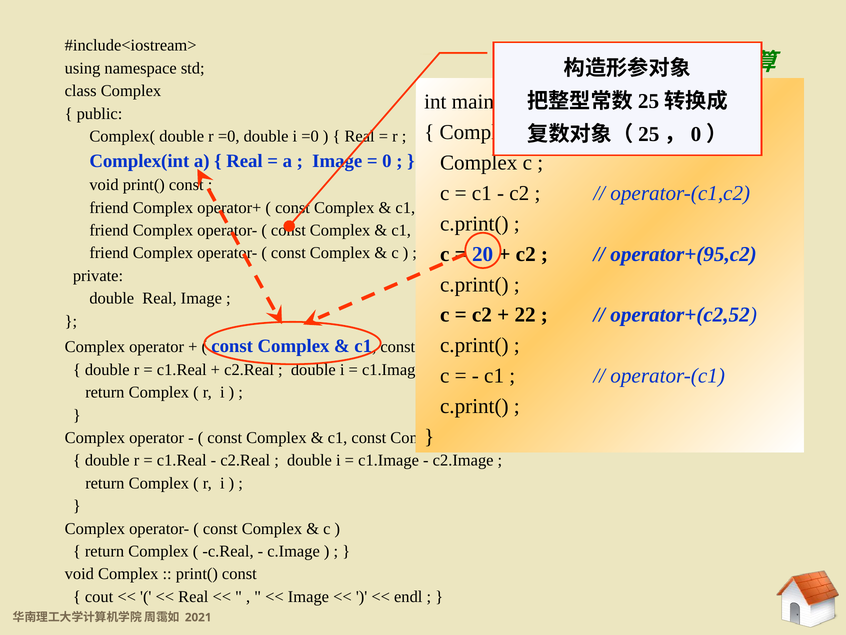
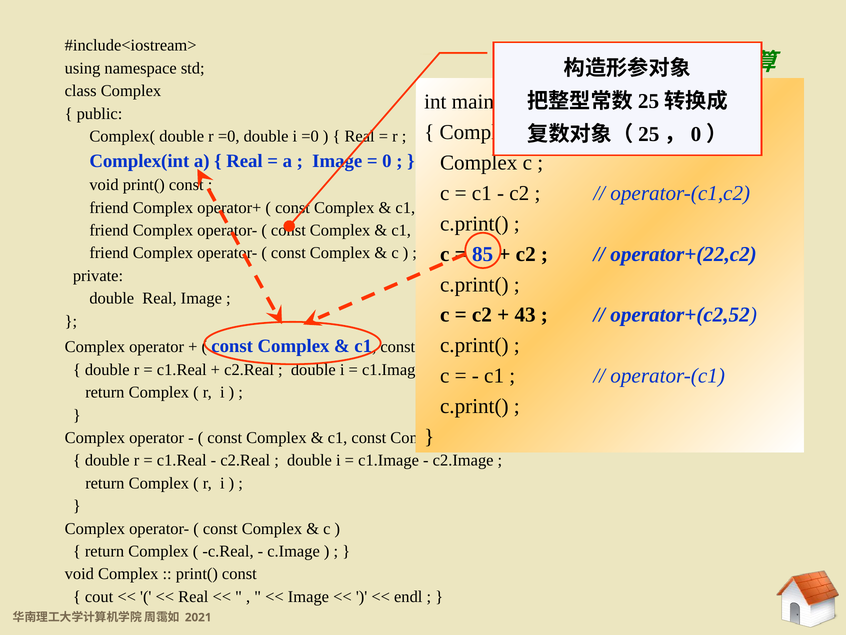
20: 20 -> 85 (483, 254)
operator+(95,c2: operator+(95,c2 -> operator+(22,c2 (684, 254)
22: 22 -> 43 (525, 315)
